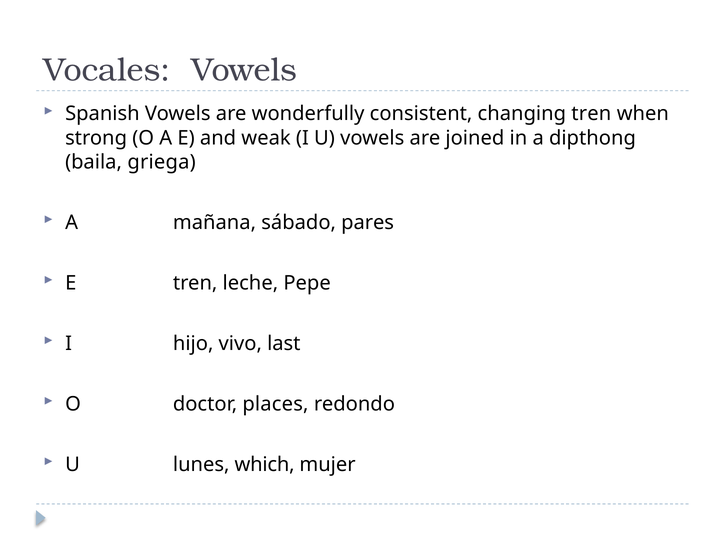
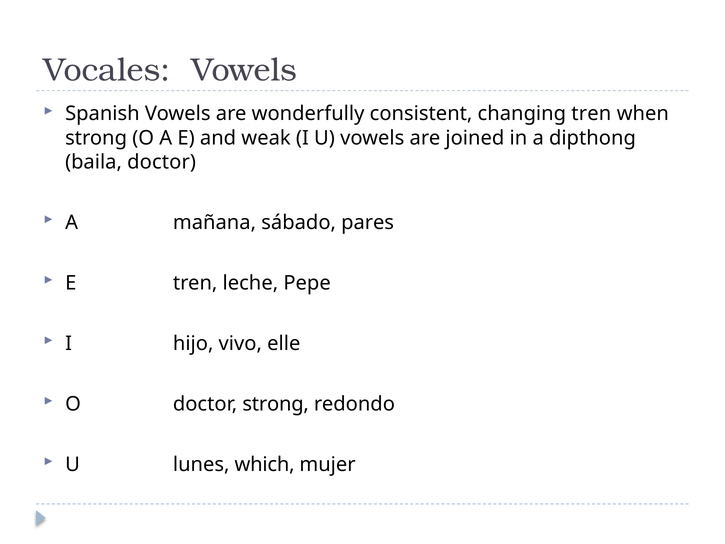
baila griega: griega -> doctor (162, 162)
last: last -> elle (284, 343)
doctor places: places -> strong (276, 404)
